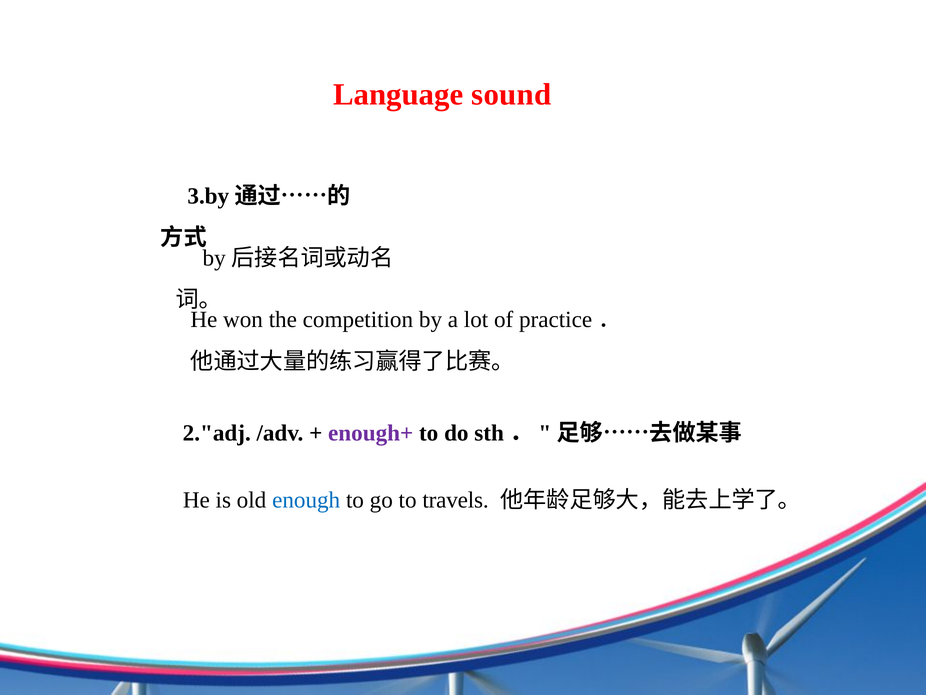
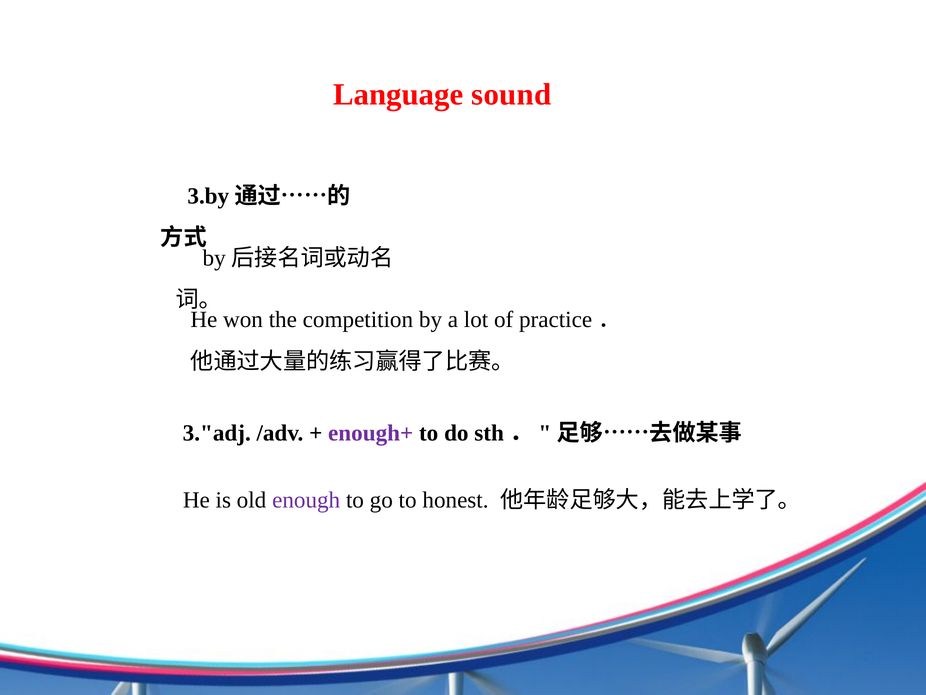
2."adj: 2."adj -> 3."adj (217, 433)
enough colour: blue -> purple (306, 500)
travels: travels -> honest (456, 500)
